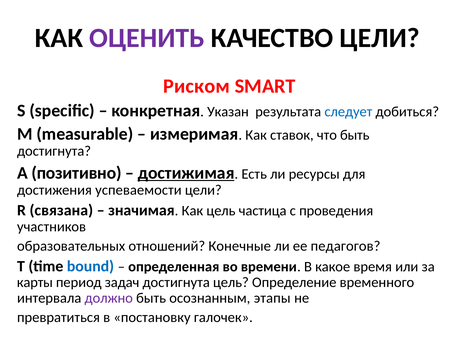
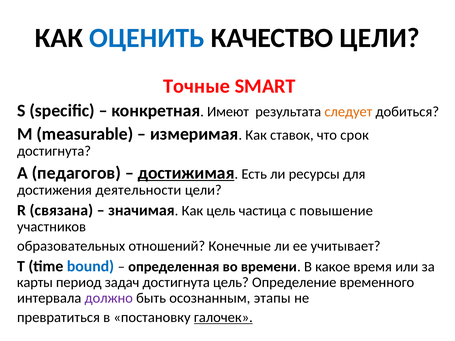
ОЦЕНИТЬ colour: purple -> blue (147, 38)
Риском: Риском -> Точные (197, 86)
Указан: Указан -> Имеют (228, 112)
следует colour: blue -> orange (348, 112)
что быть: быть -> срок (355, 135)
позитивно: позитивно -> педагогов (76, 173)
успеваемости: успеваемости -> деятельности (138, 190)
проведения: проведения -> повышение (336, 211)
педагогов: педагогов -> учитывает (346, 246)
галочек underline: none -> present (223, 318)
